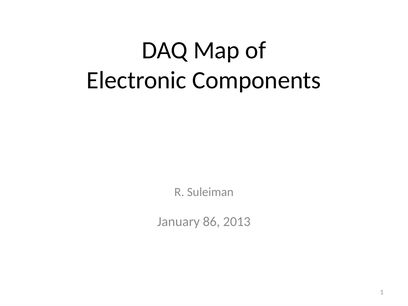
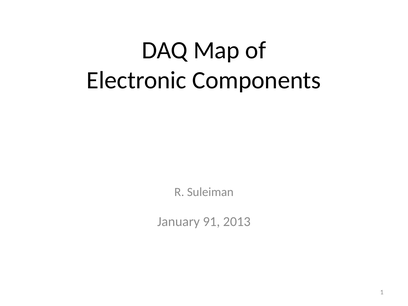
86: 86 -> 91 (211, 222)
